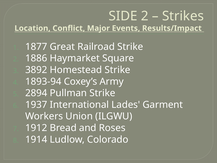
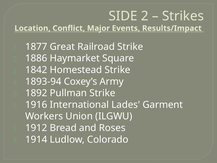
3892: 3892 -> 1842 (36, 70)
2894: 2894 -> 1892 (36, 93)
1937: 1937 -> 1916 (36, 105)
